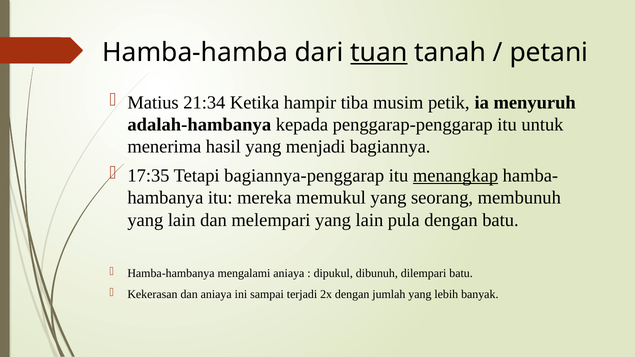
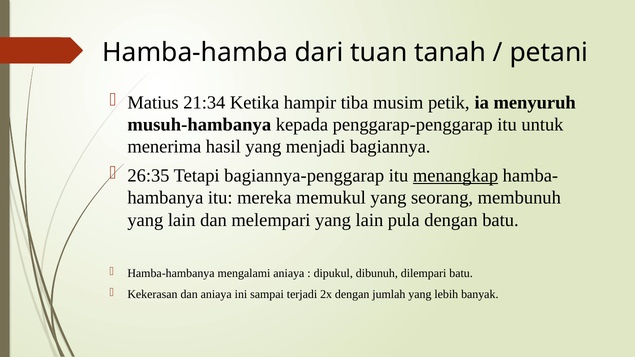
tuan underline: present -> none (379, 53)
adalah-hambanya: adalah-hambanya -> musuh-hambanya (199, 125)
17:35: 17:35 -> 26:35 (148, 176)
